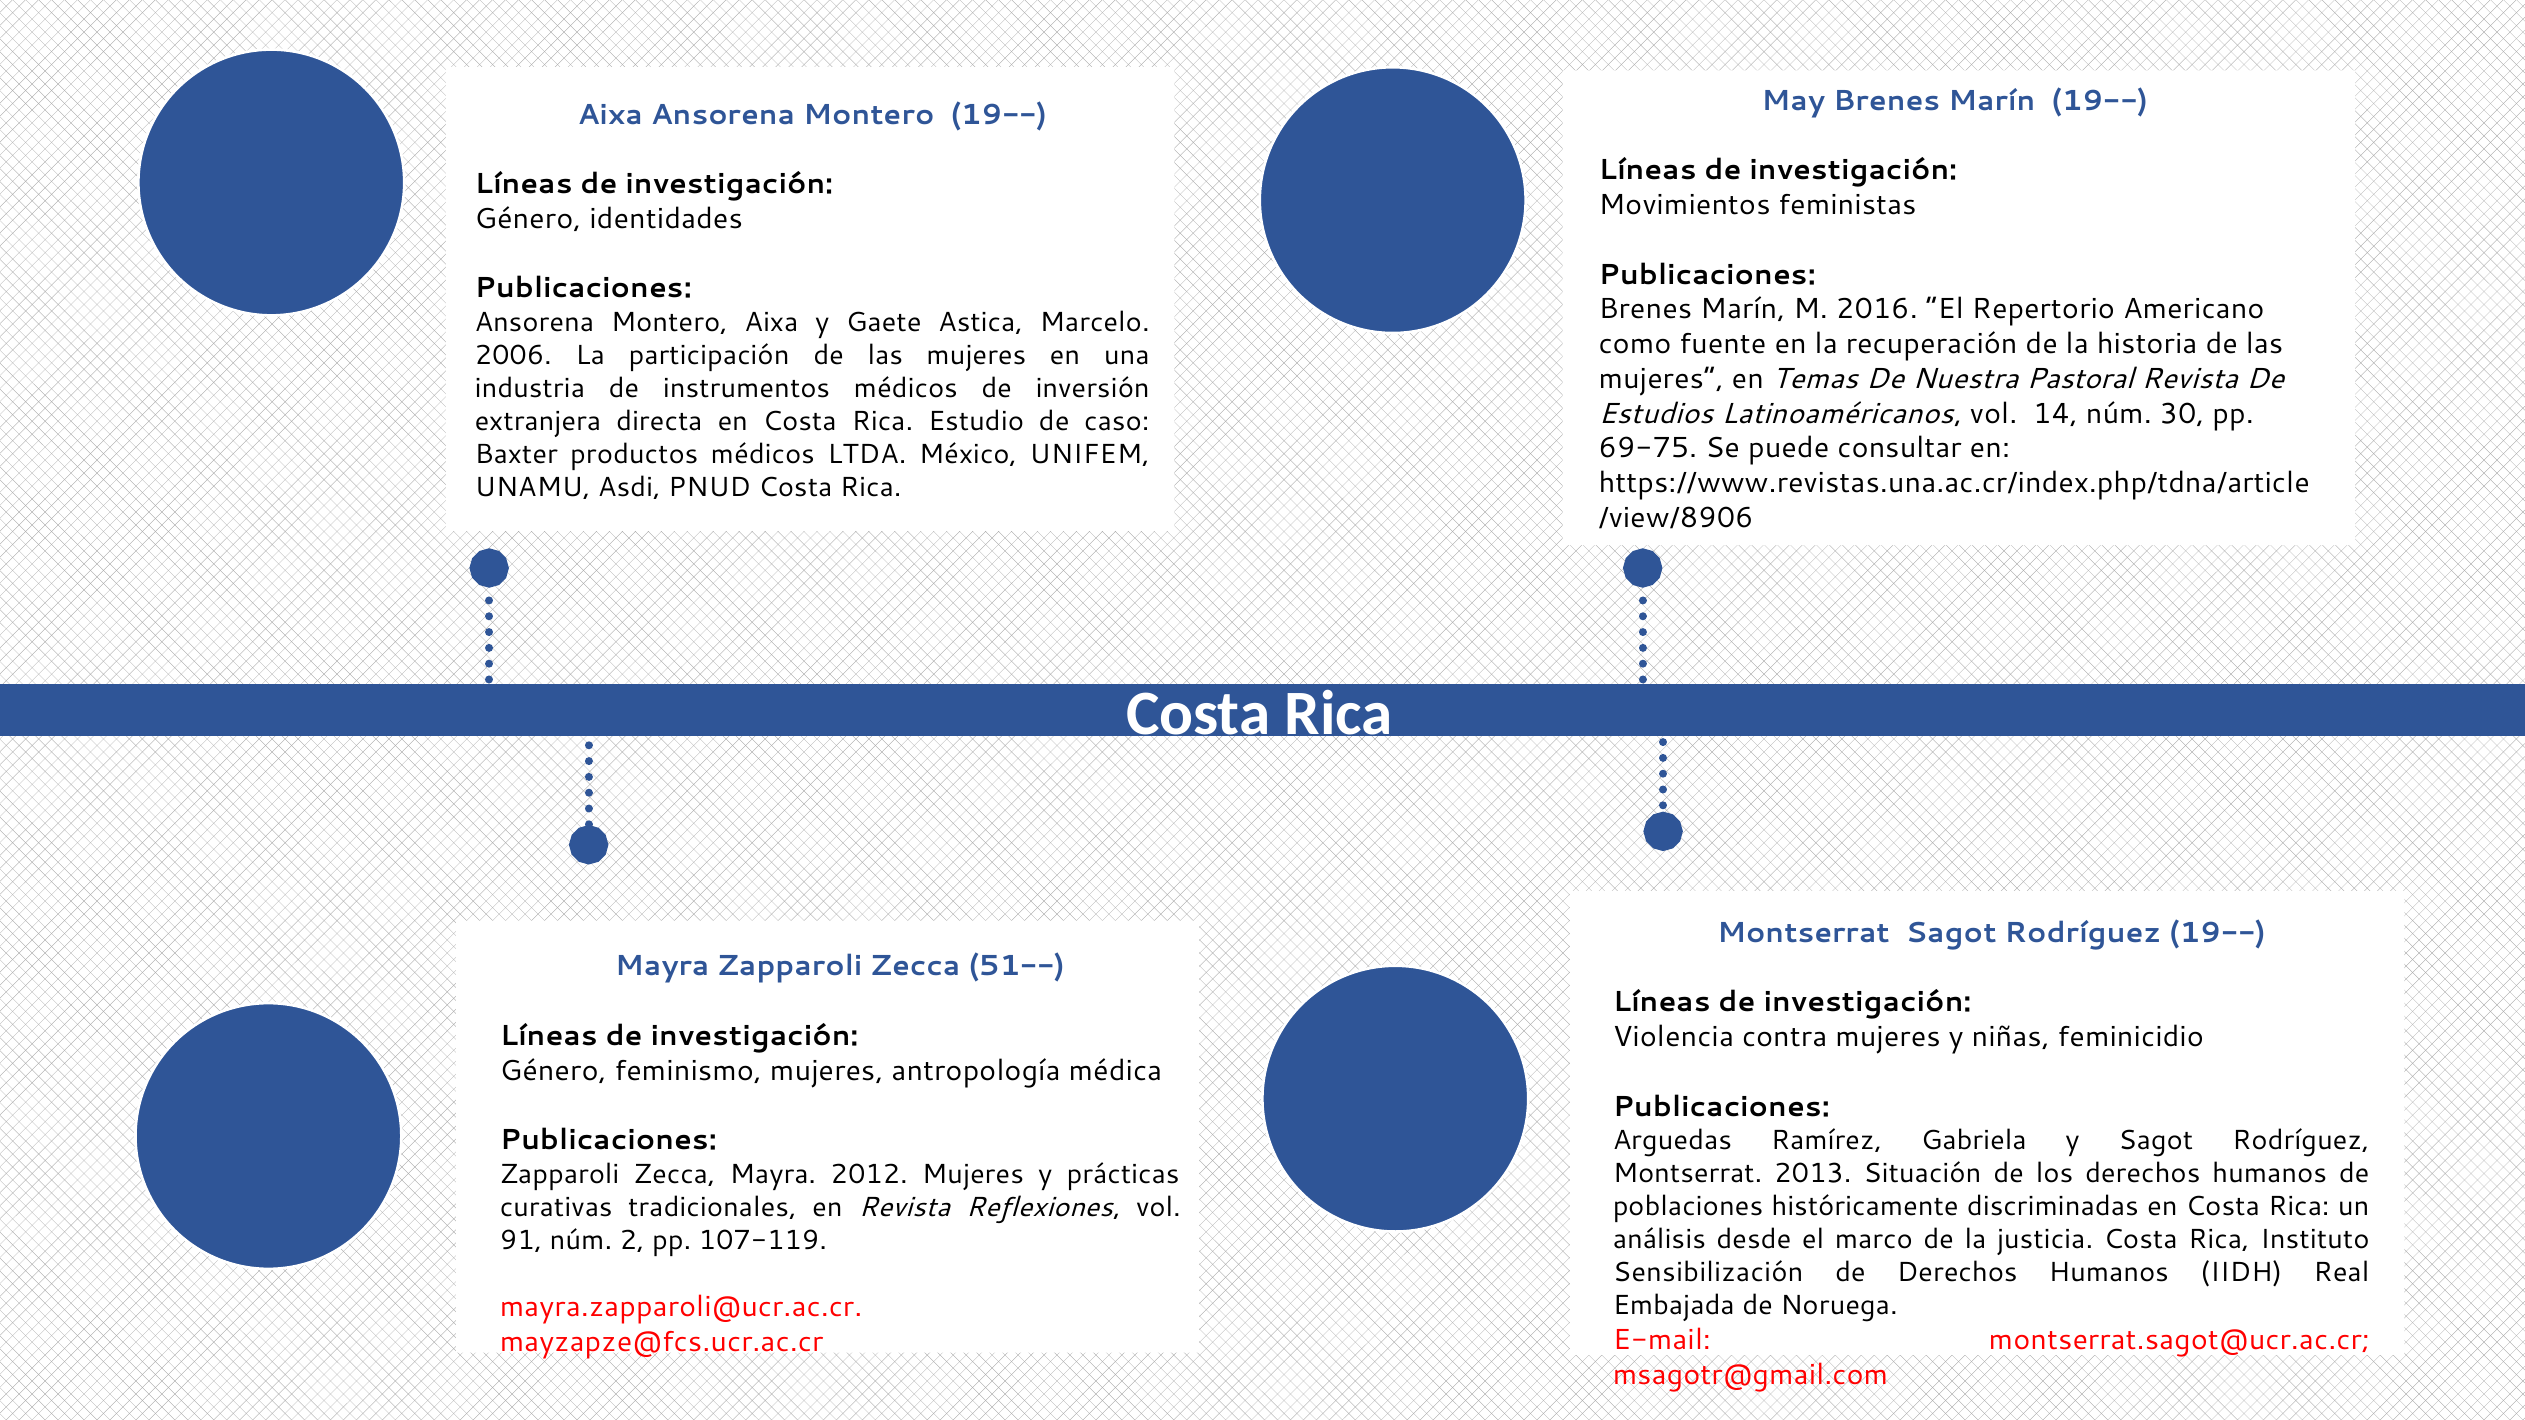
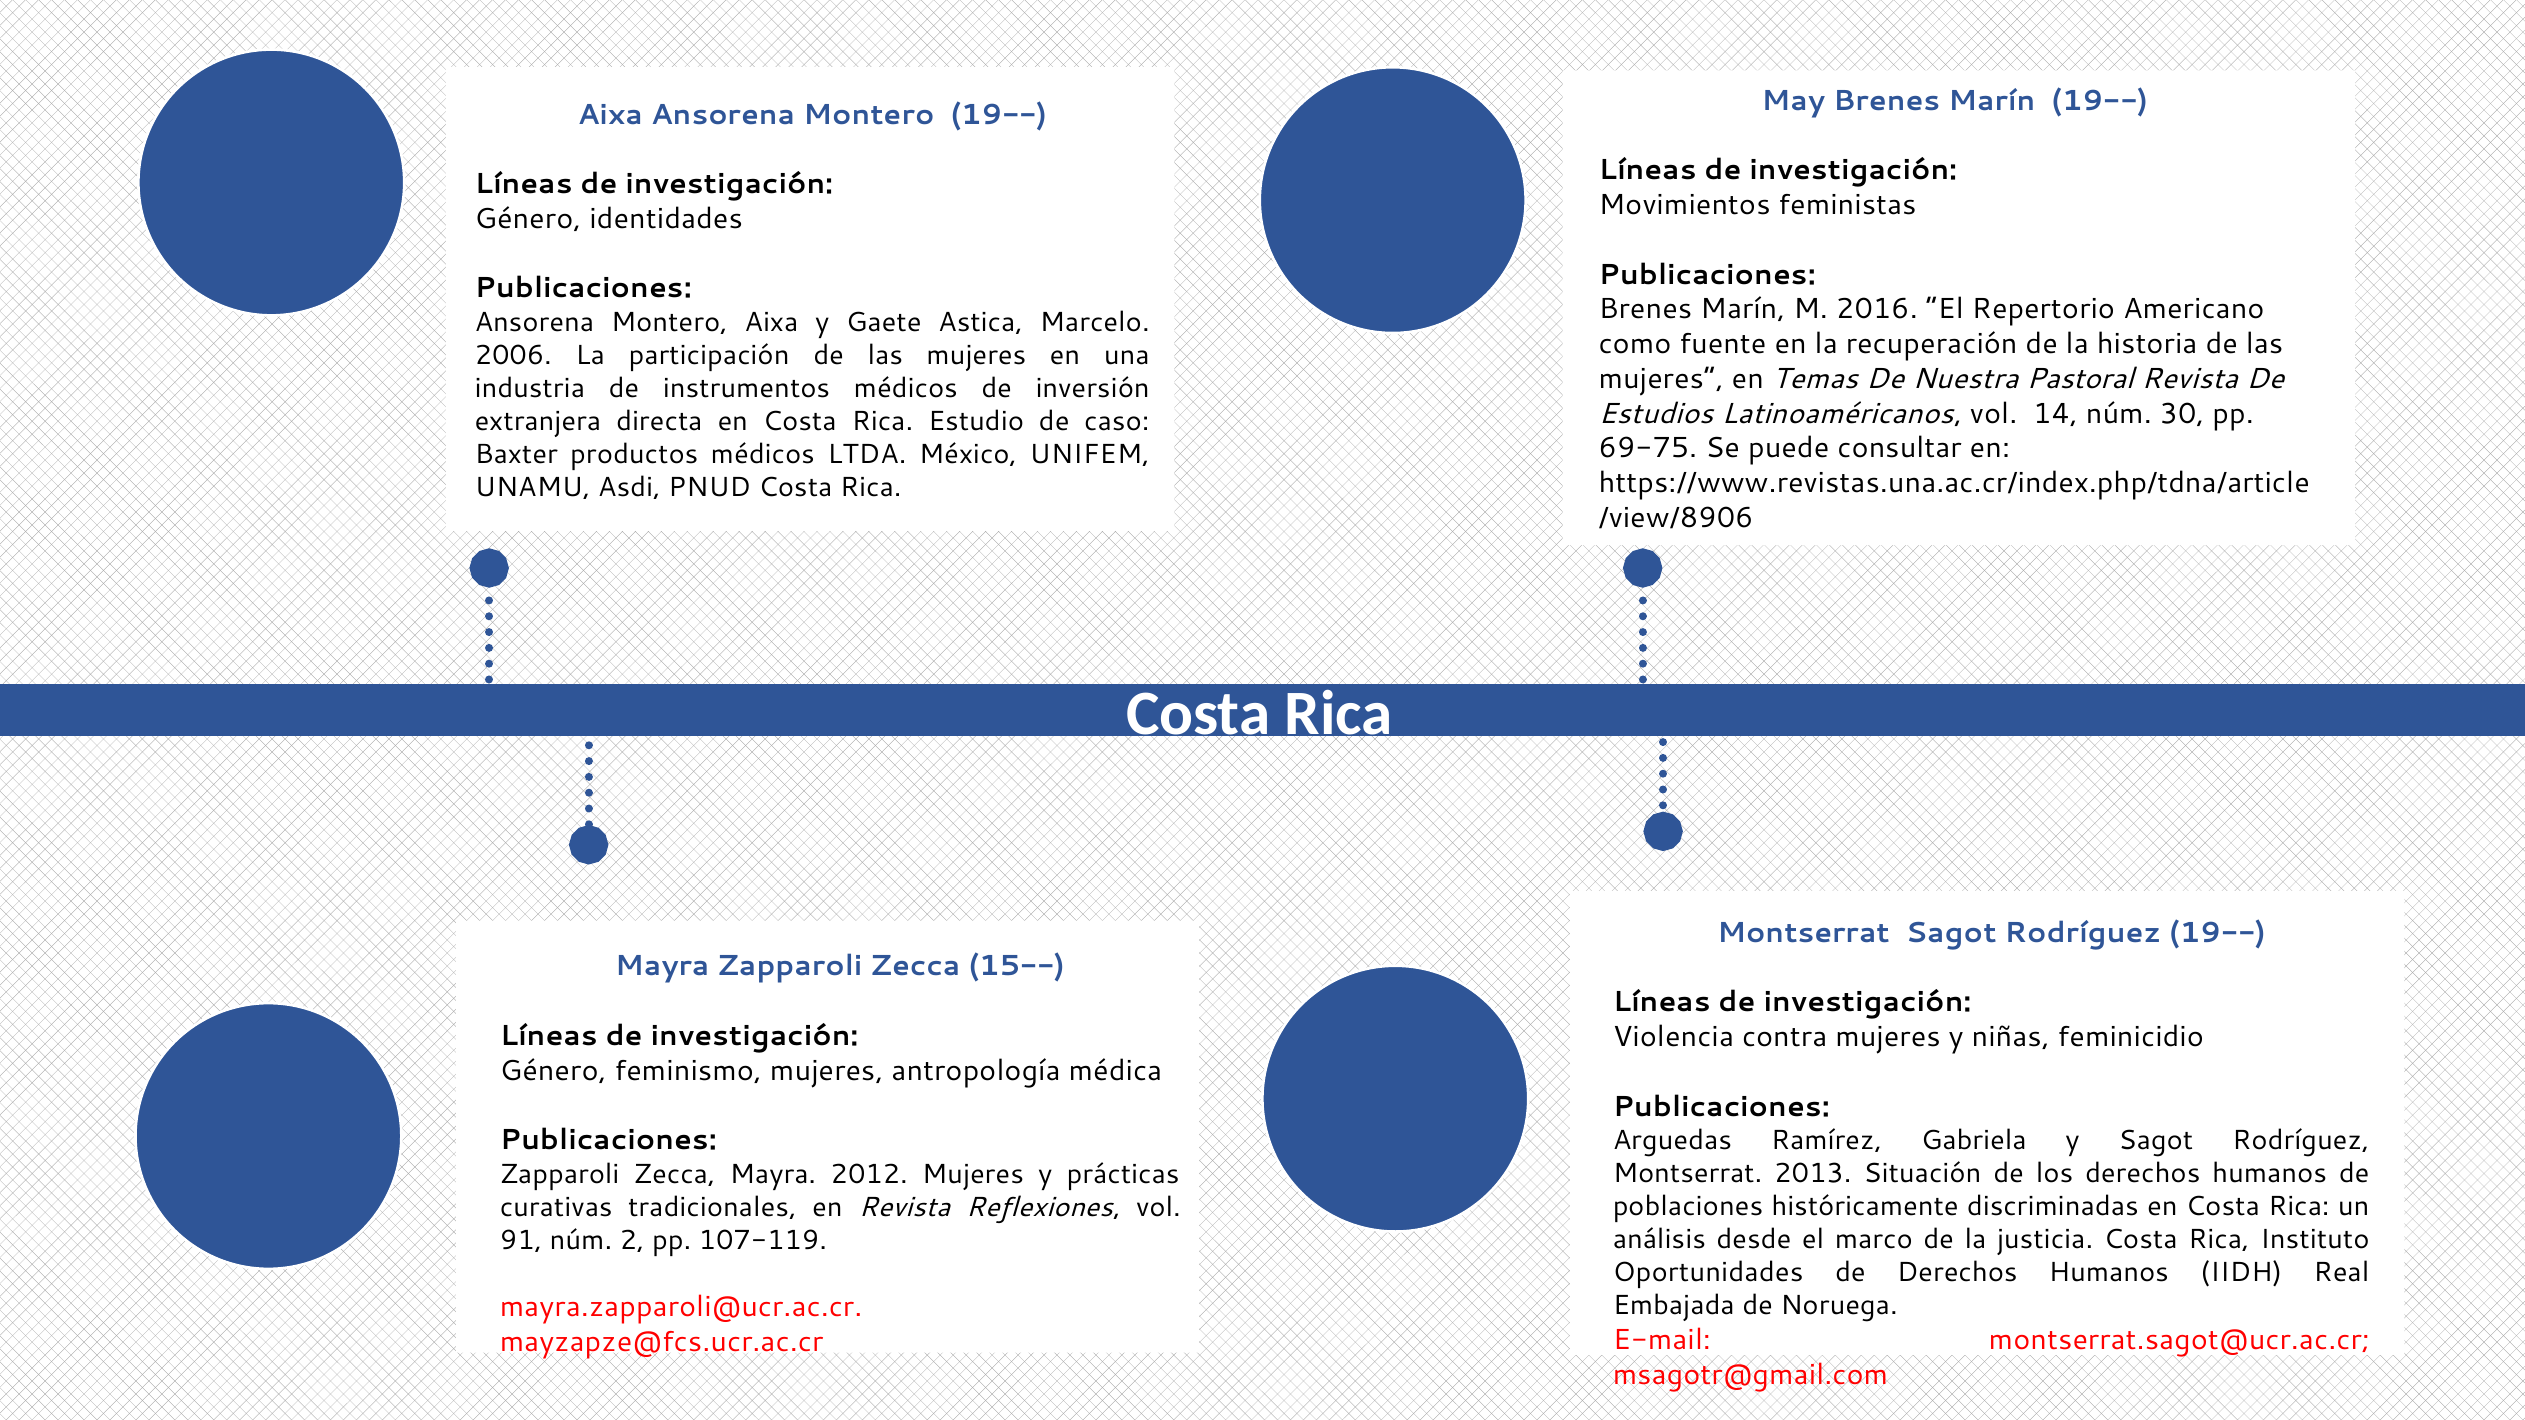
51--: 51-- -> 15-- (1017, 967)
Sensibilización: Sensibilización -> Oportunidades (1708, 1273)
